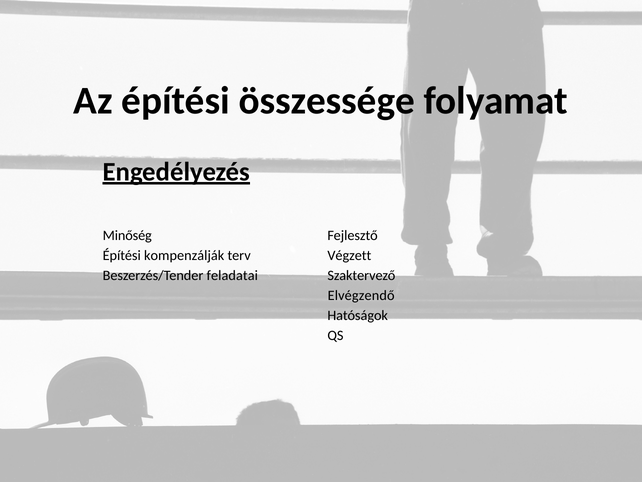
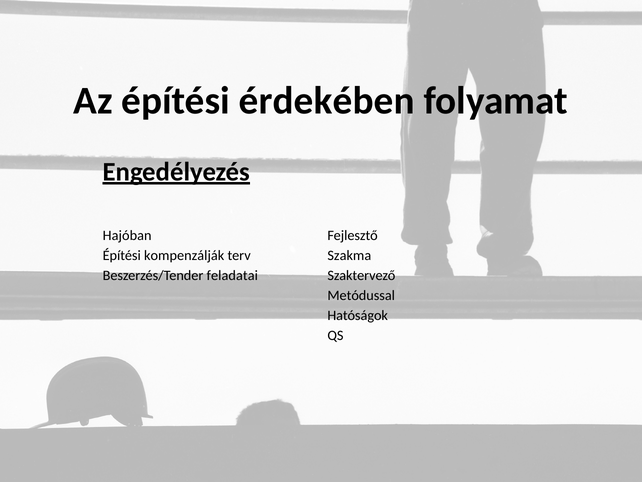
összessége: összessége -> érdekében (327, 101)
Minőség: Minőség -> Hajóban (127, 236)
Végzett: Végzett -> Szakma (349, 255)
Elvégzendő: Elvégzendő -> Metódussal (361, 295)
